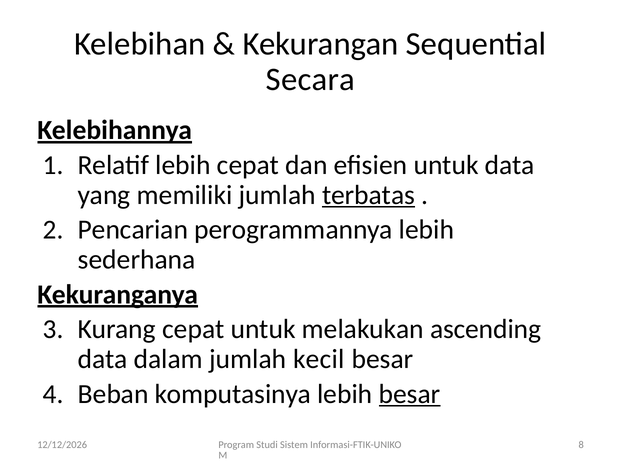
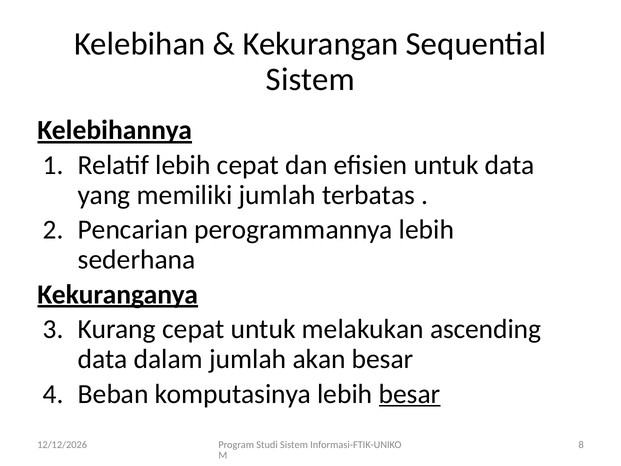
Secara: Secara -> Sistem (310, 79)
terbatas underline: present -> none (369, 195)
kecil: kecil -> akan (319, 359)
